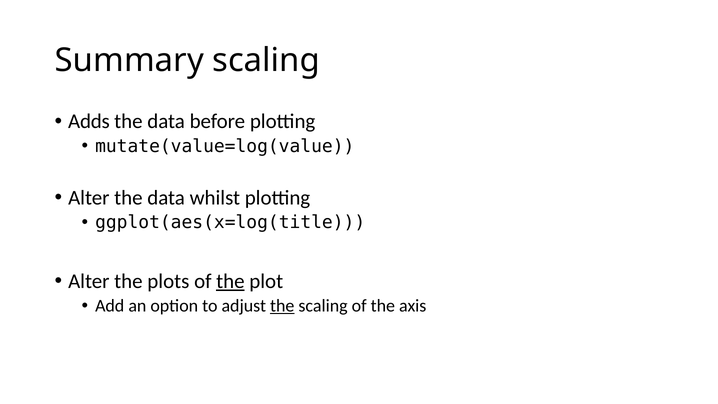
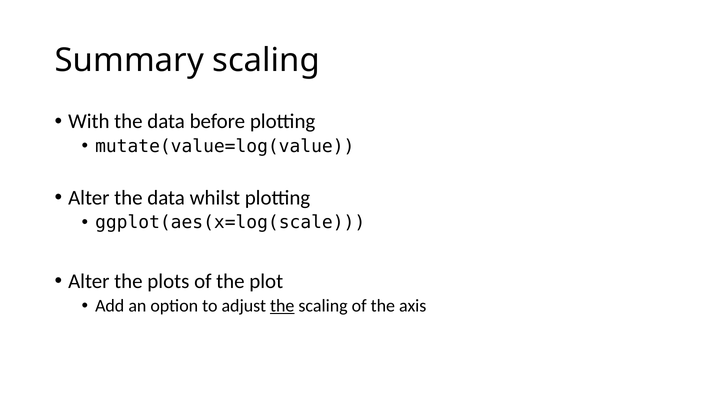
Adds: Adds -> With (89, 121)
ggplot(aes(x=log(title: ggplot(aes(x=log(title -> ggplot(aes(x=log(scale (230, 222)
the underline: present -> none (230, 281)
